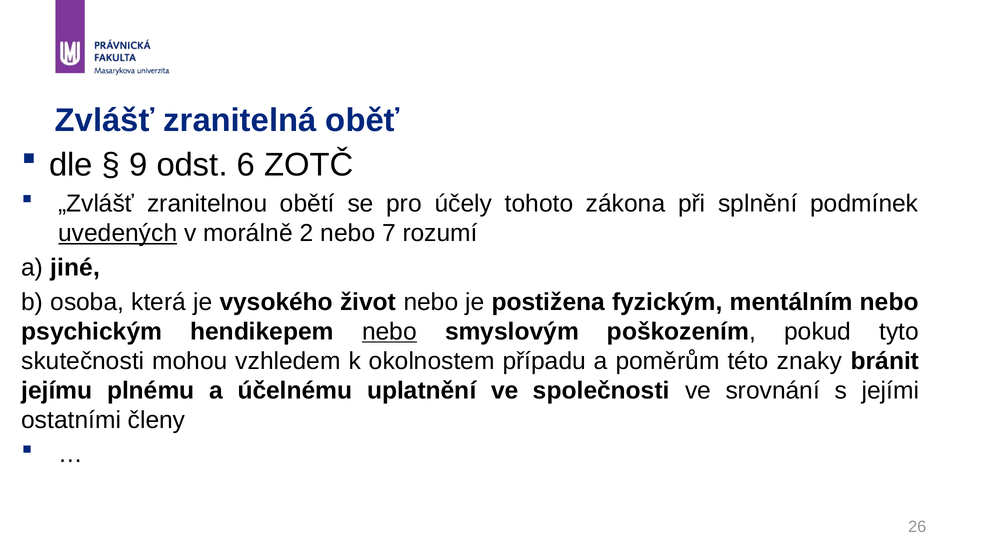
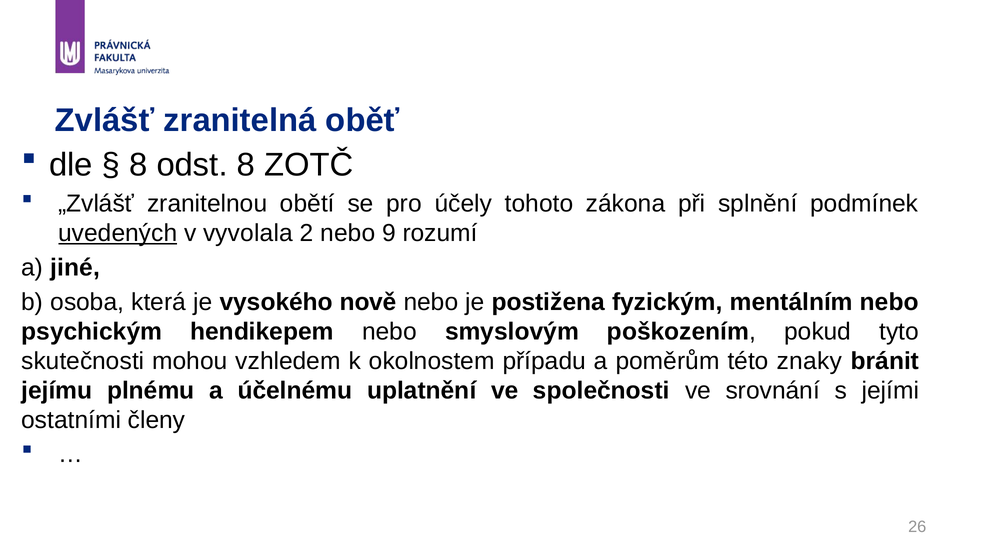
9: 9 -> 8 (138, 165)
odst 6: 6 -> 8 (246, 165)
morálně: morálně -> vyvolala (248, 233)
7: 7 -> 9 (389, 233)
život: život -> nově (368, 302)
nebo underline: present -> none (389, 332)
